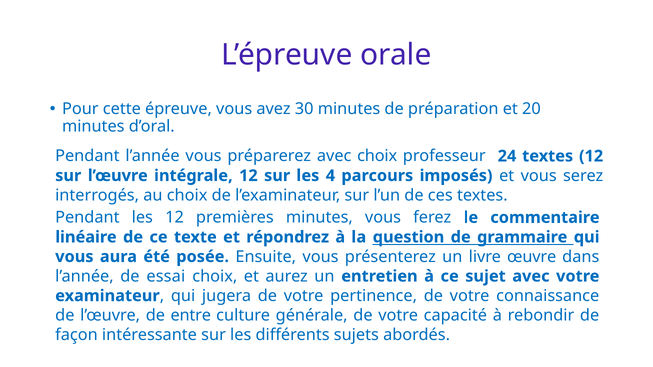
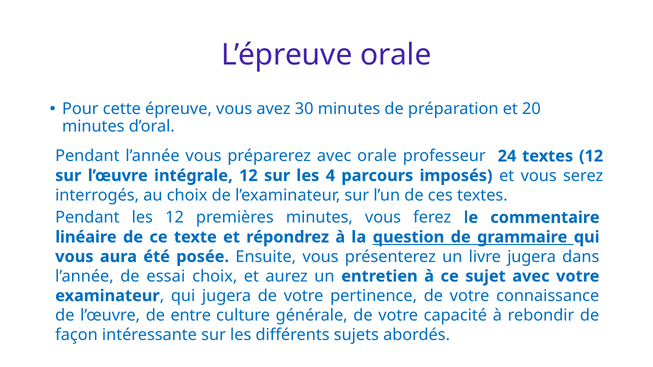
avec choix: choix -> orale (377, 156)
livre œuvre: œuvre -> jugera (532, 257)
